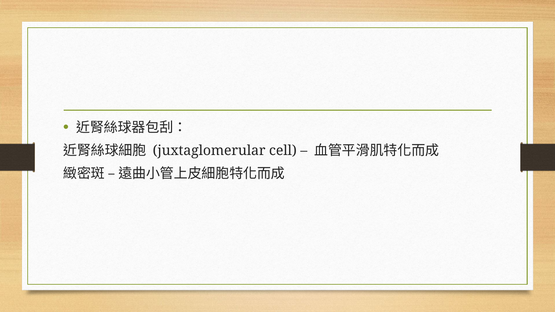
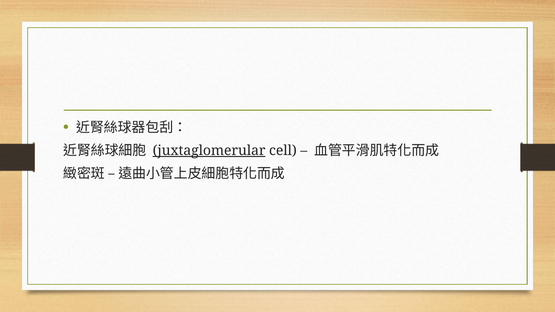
juxtaglomerular underline: none -> present (209, 151)
